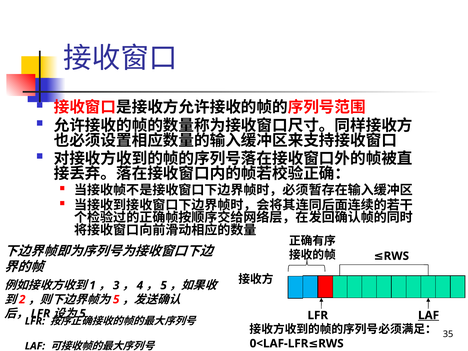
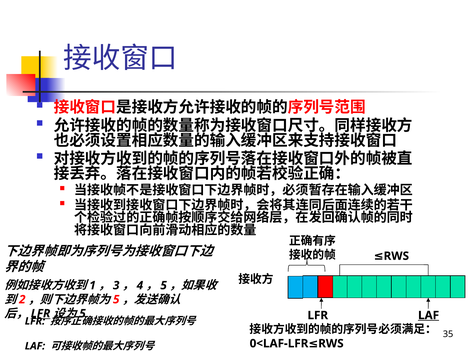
LFR underline: none -> present (41, 314)
